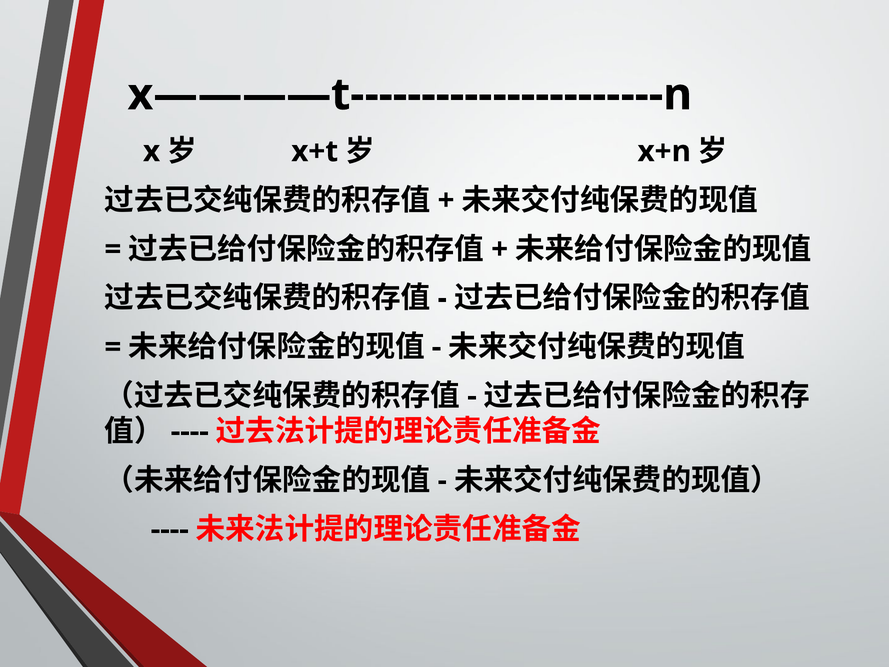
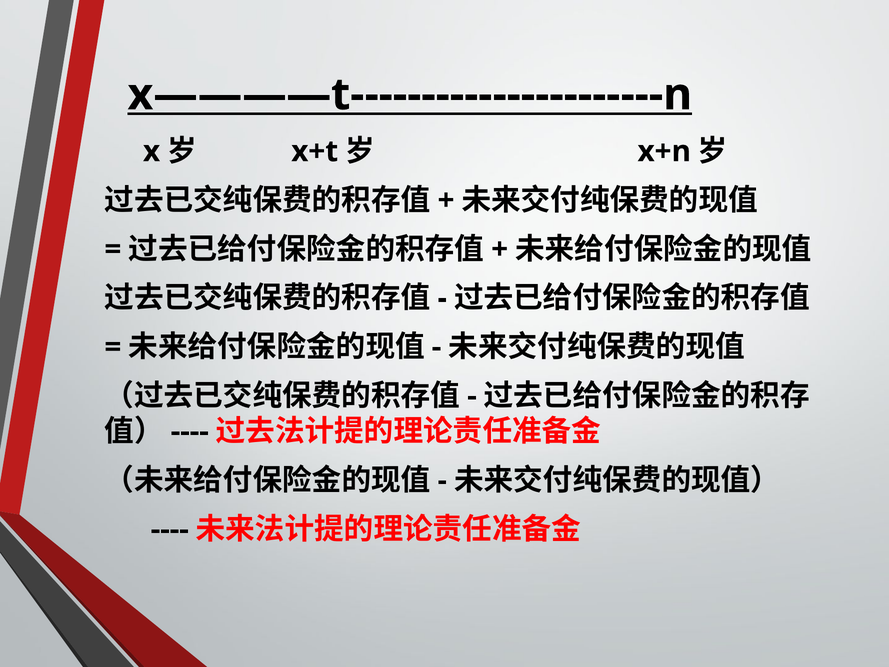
x————t----------------------n underline: none -> present (410, 95)
